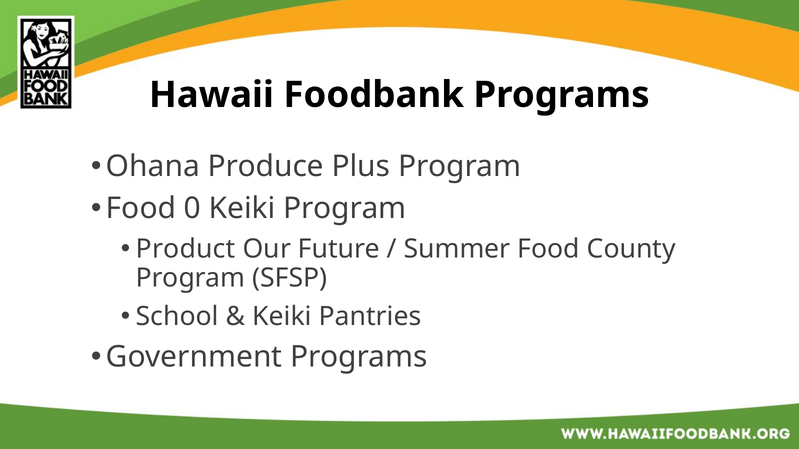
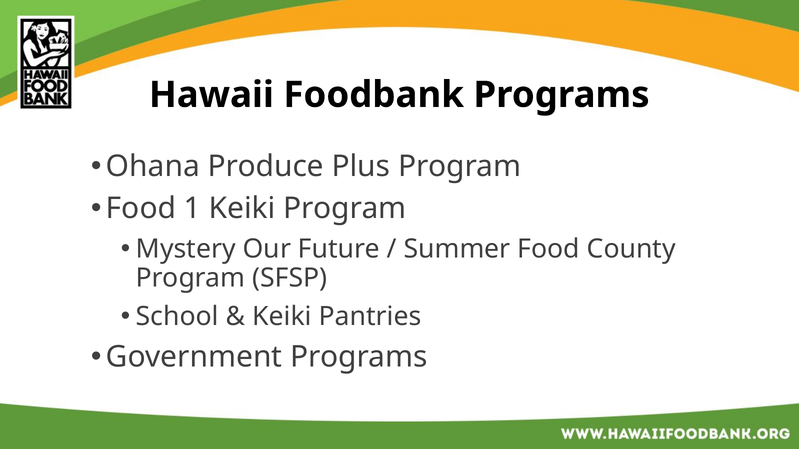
0: 0 -> 1 (192, 209)
Product: Product -> Mystery (186, 249)
